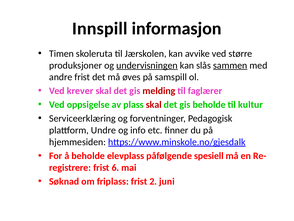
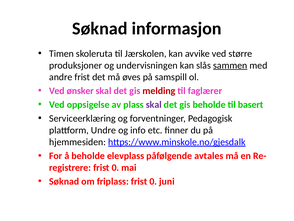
Innspill: Innspill -> Søknad (100, 28)
undervisningen underline: present -> none (147, 65)
krever: krever -> ønsker (80, 91)
skal colour: red -> purple (154, 104)
kultur: kultur -> basert (251, 104)
spesiell: spesiell -> avtales (209, 156)
6: 6 -> 0 (115, 167)
friplass frist 2: 2 -> 0 (153, 181)
